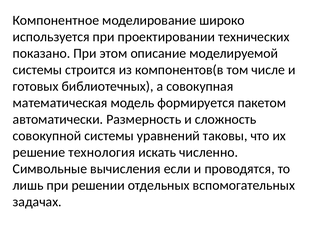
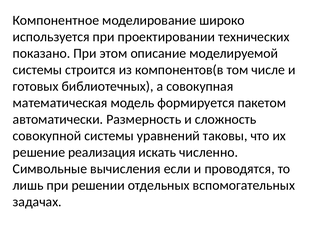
технология: технология -> реализация (102, 152)
